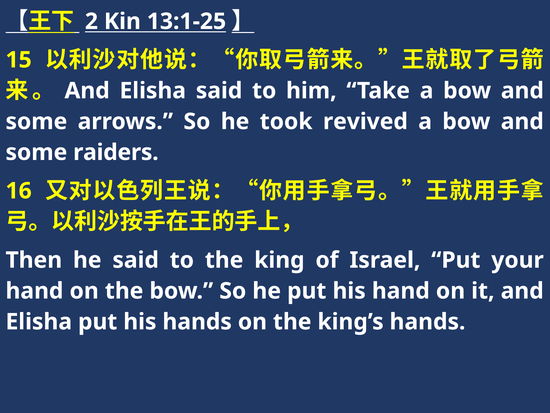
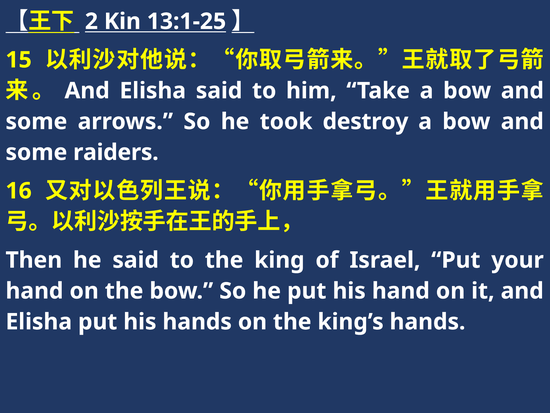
revived: revived -> destroy (366, 121)
